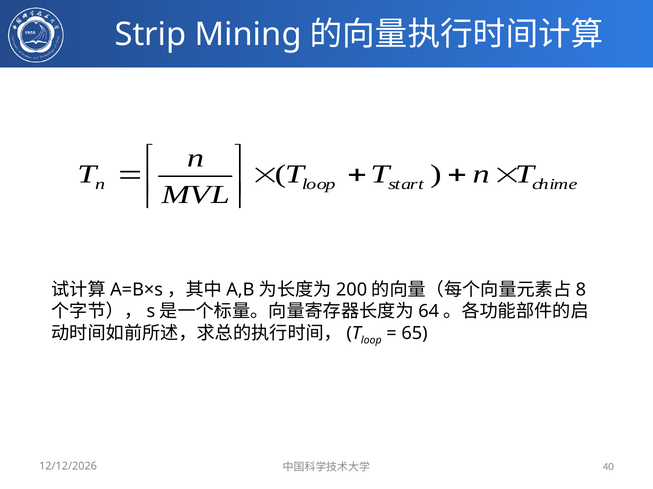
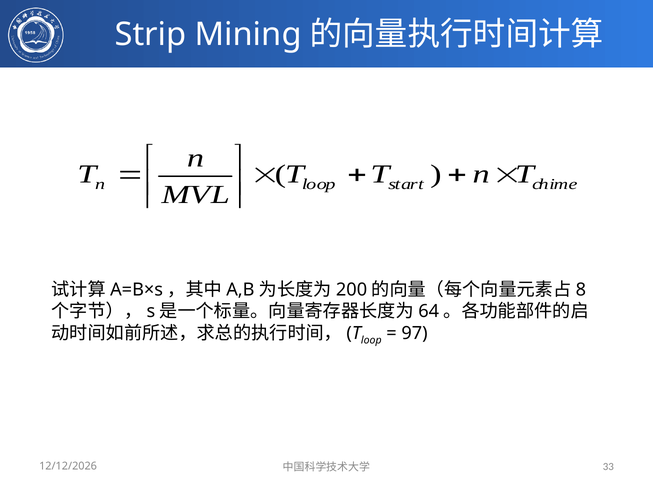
65: 65 -> 97 (415, 334)
40: 40 -> 33 (608, 468)
